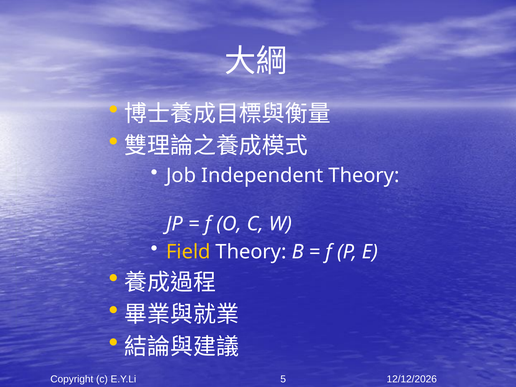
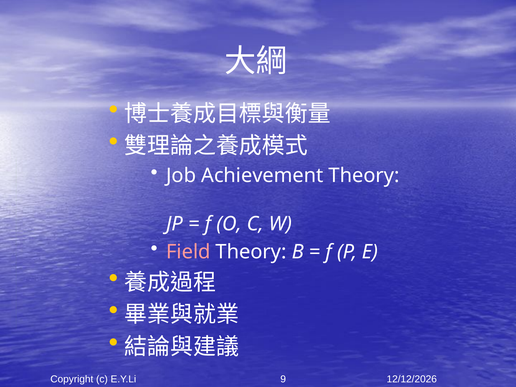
Independent: Independent -> Achievement (262, 176)
Field colour: yellow -> pink (188, 252)
5: 5 -> 9 (283, 379)
